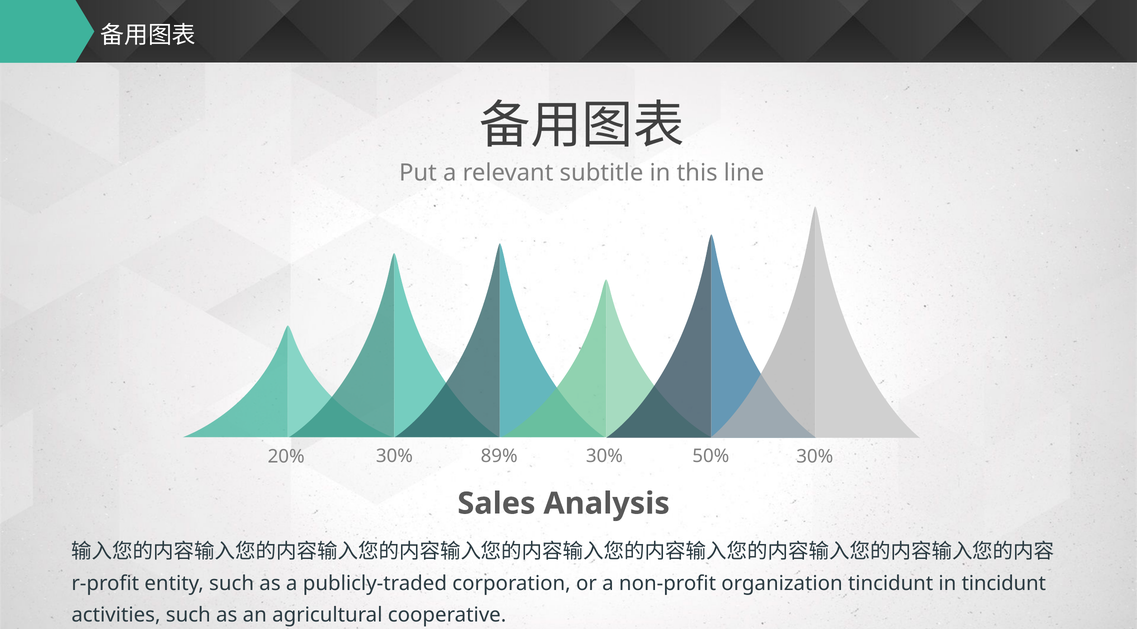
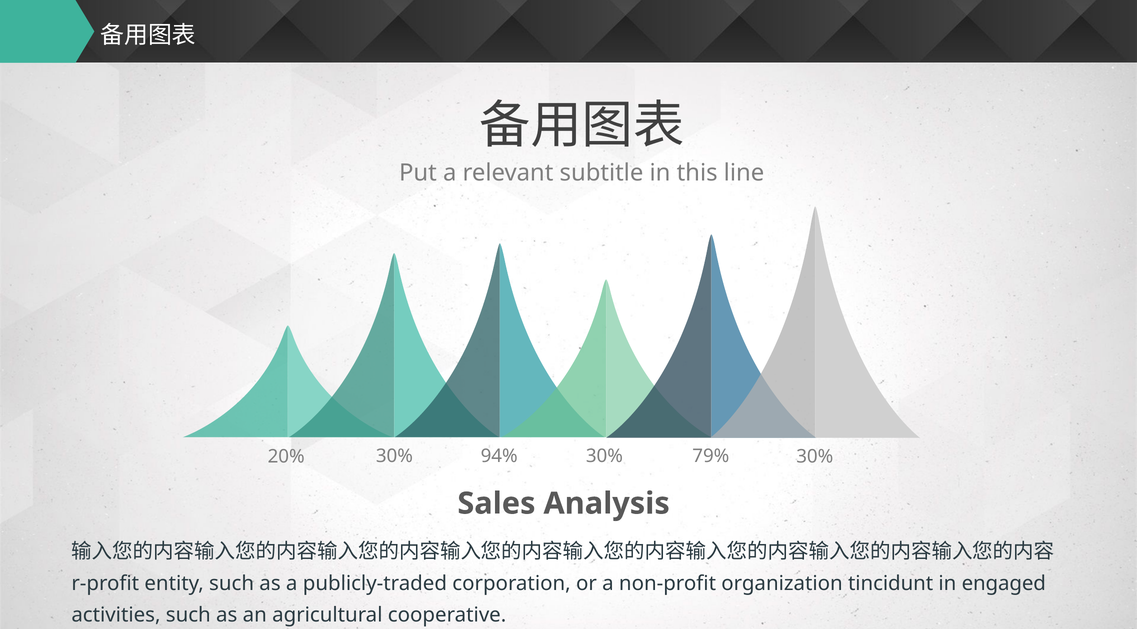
89%: 89% -> 94% (499, 456)
50%: 50% -> 79% (711, 456)
in tincidunt: tincidunt -> engaged (1004, 583)
